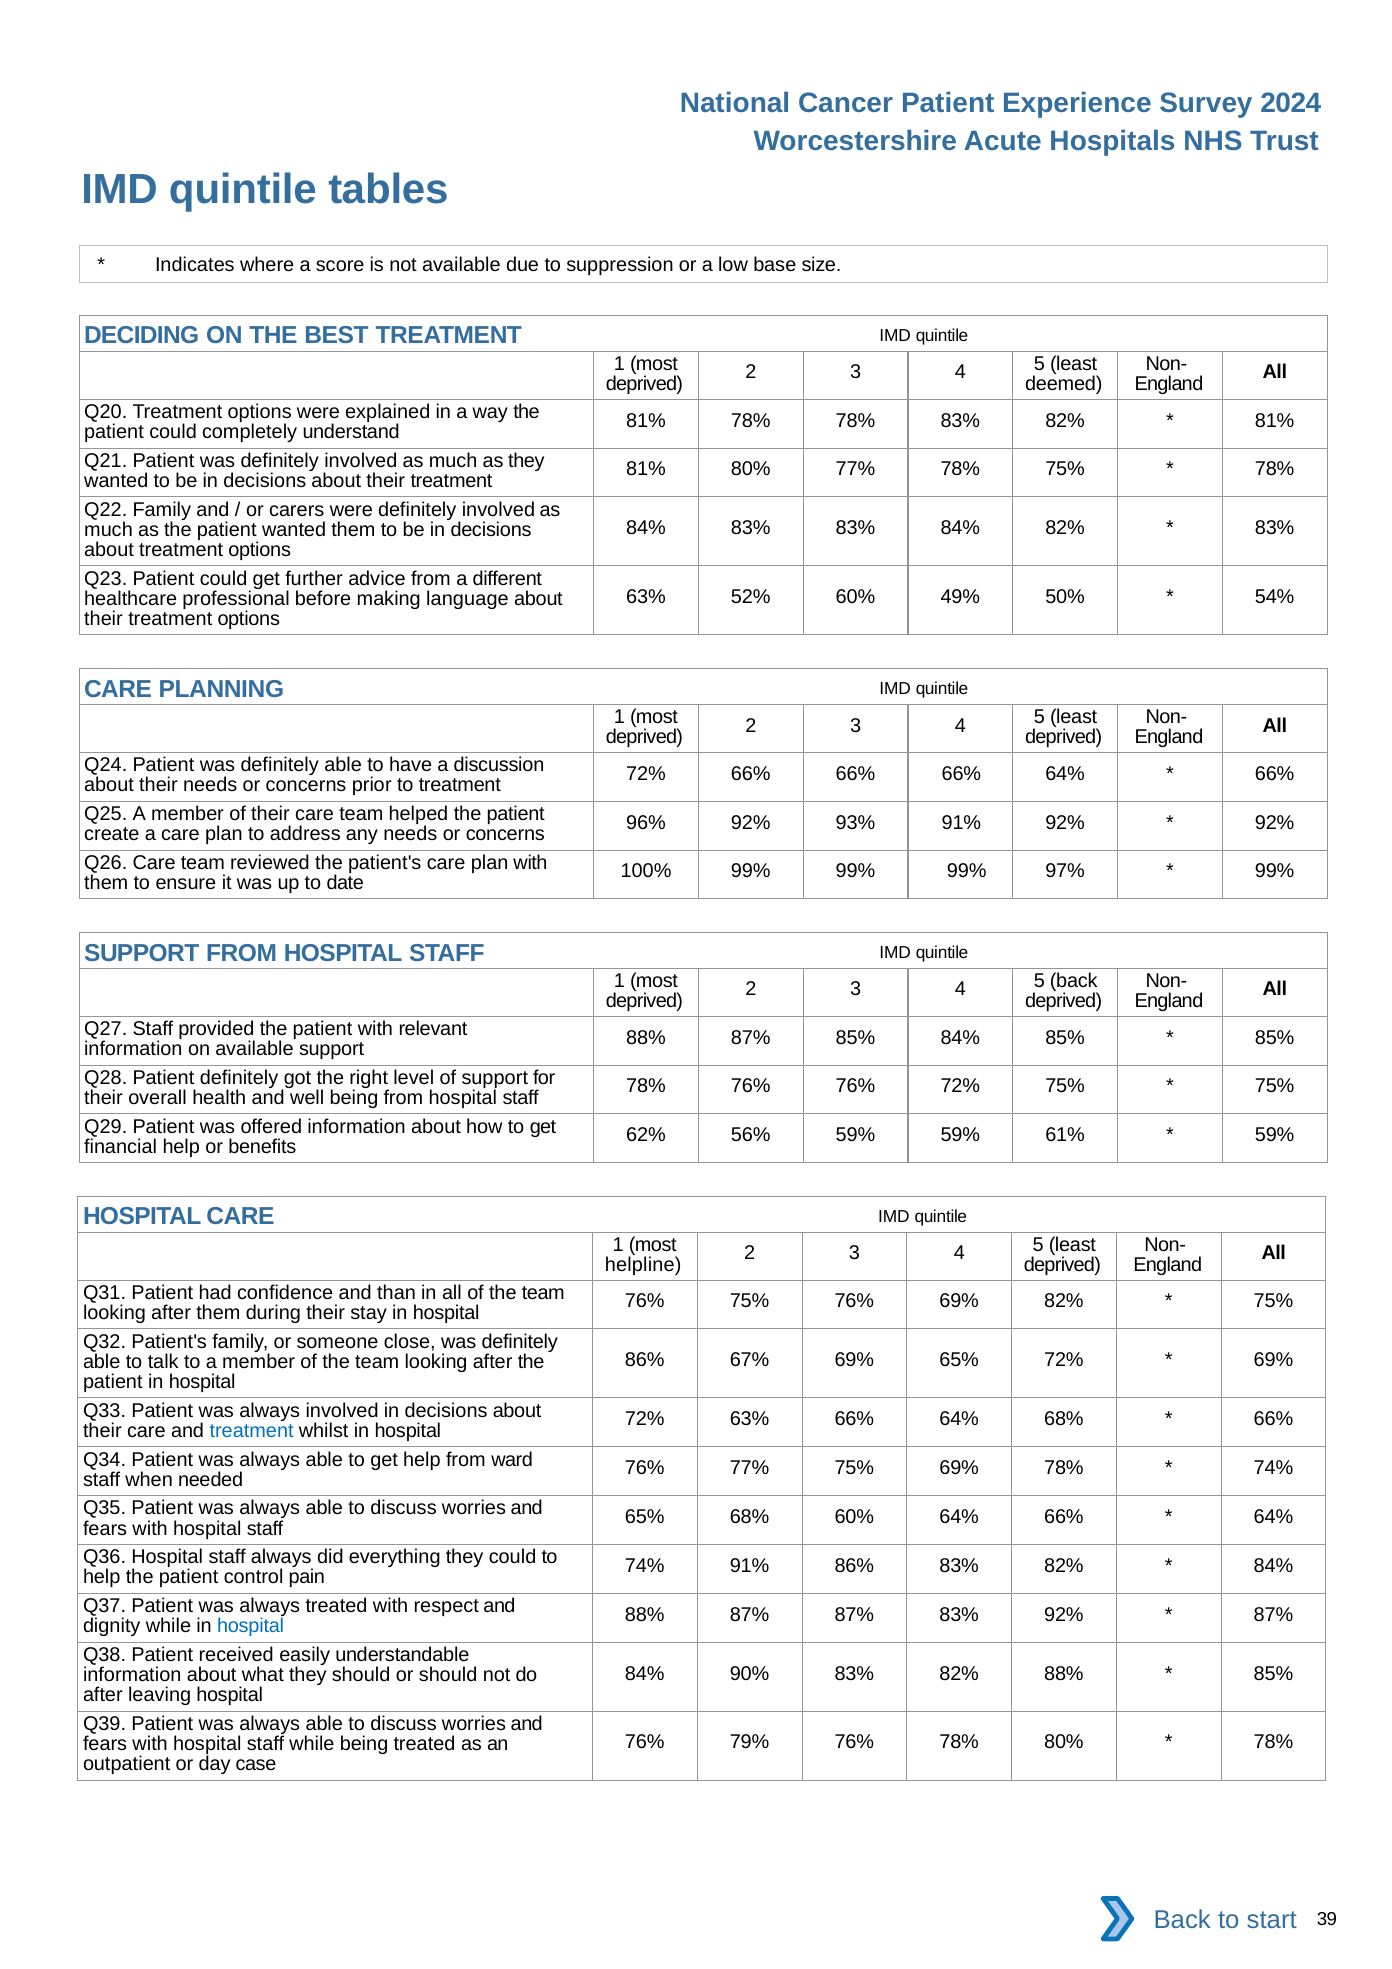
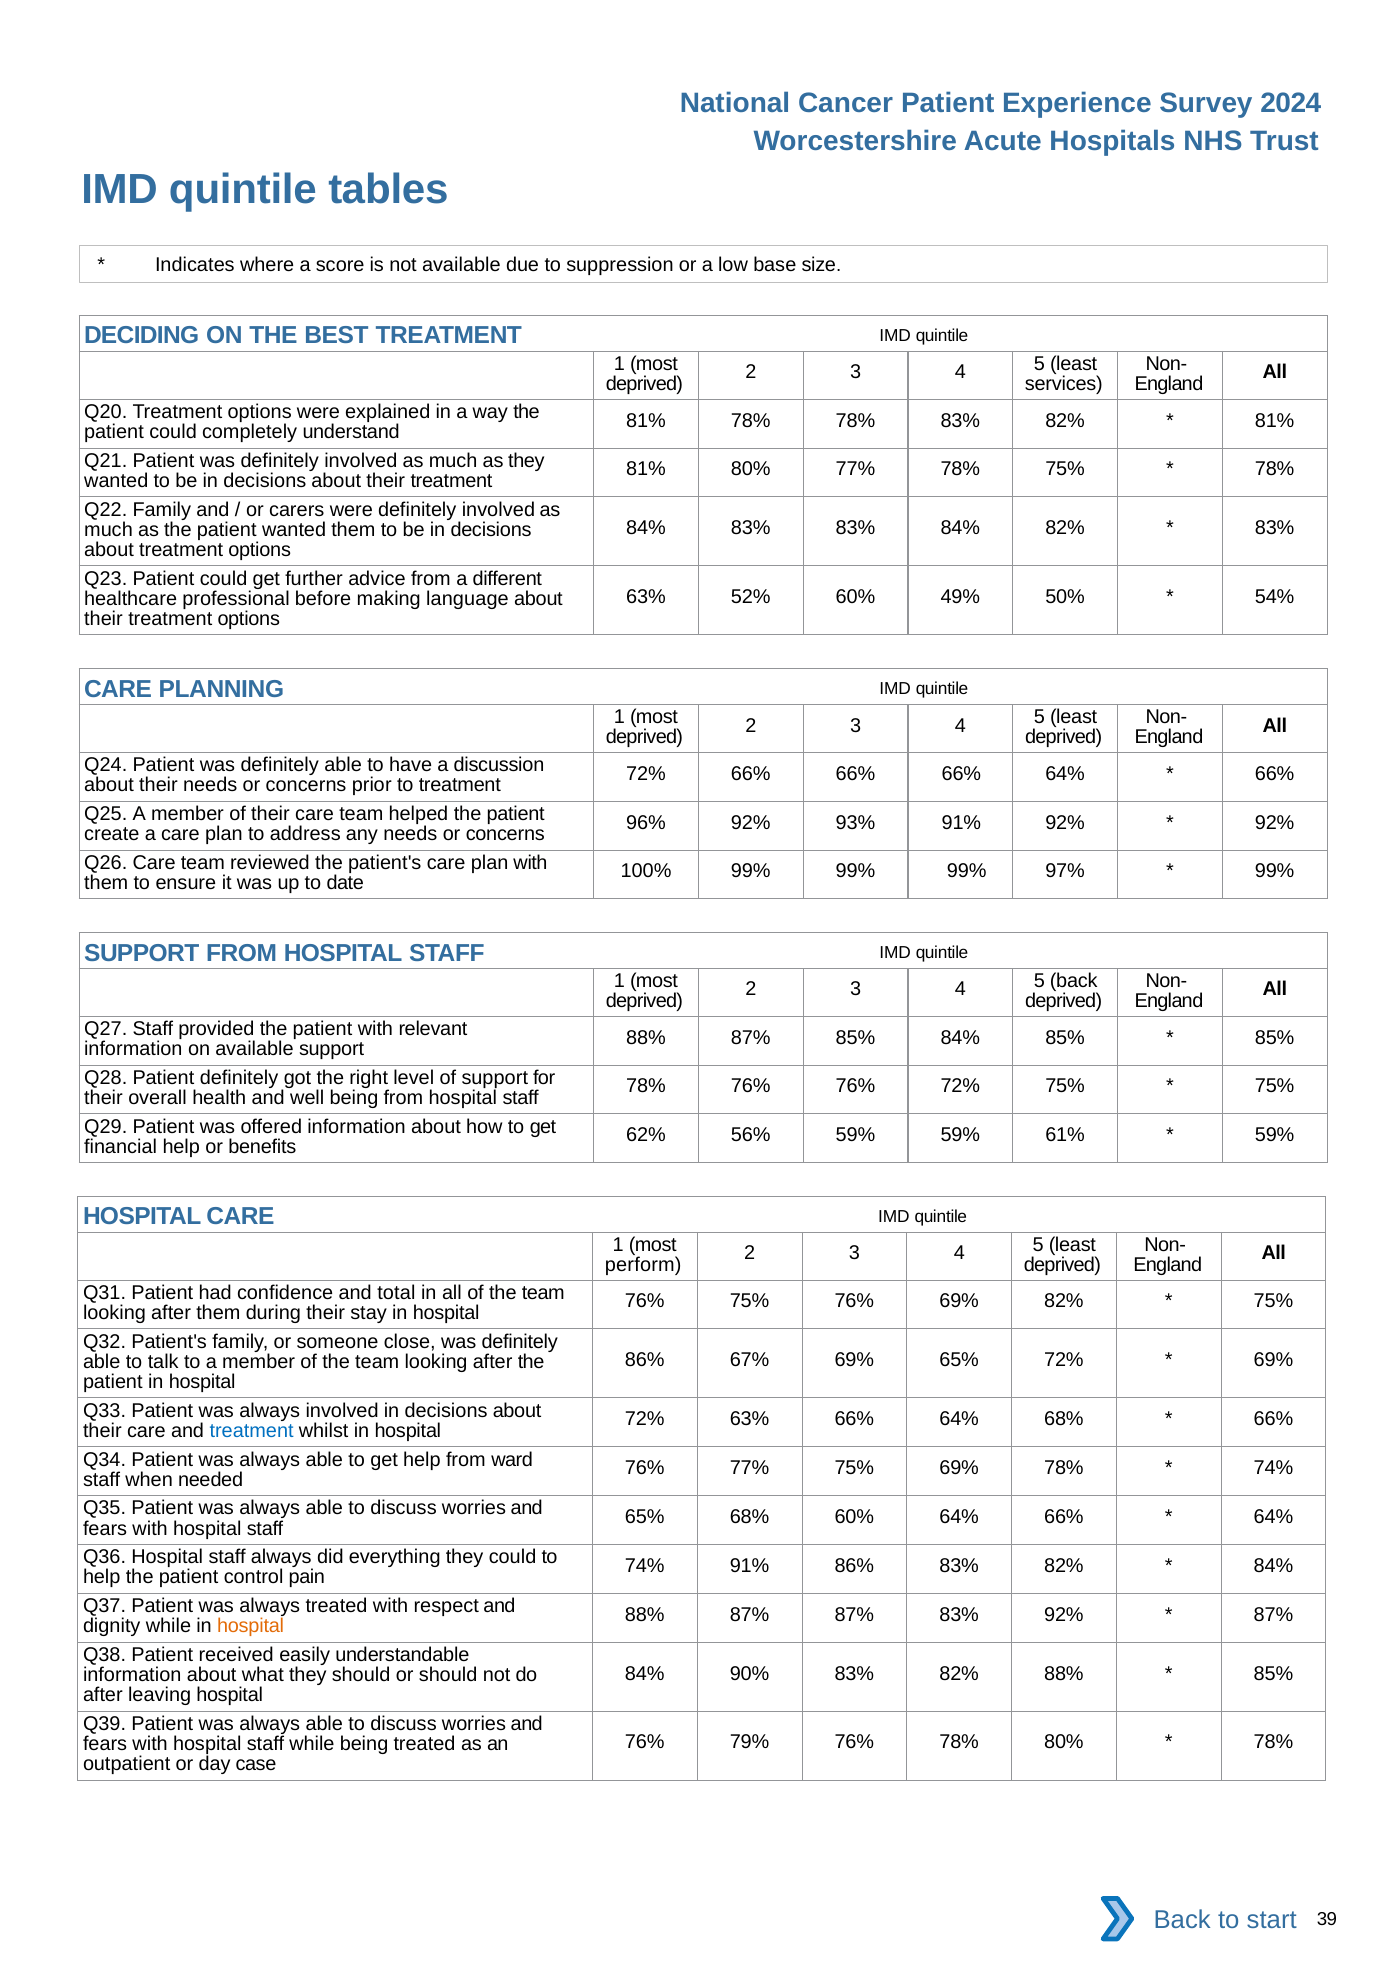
deemed: deemed -> services (1064, 384)
helpline: helpline -> perform (643, 1265)
than: than -> total (396, 1294)
hospital colour: blue -> orange (251, 1627)
